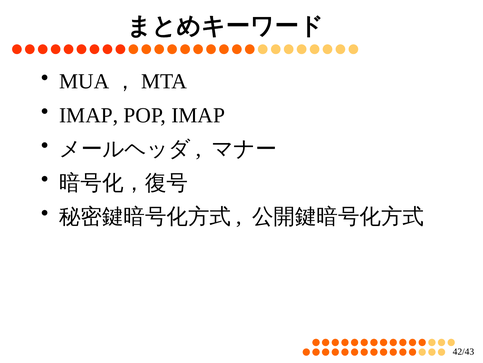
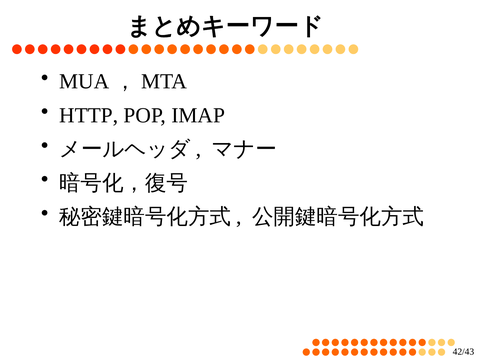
IMAP: IMAP -> HTTP (89, 115)
